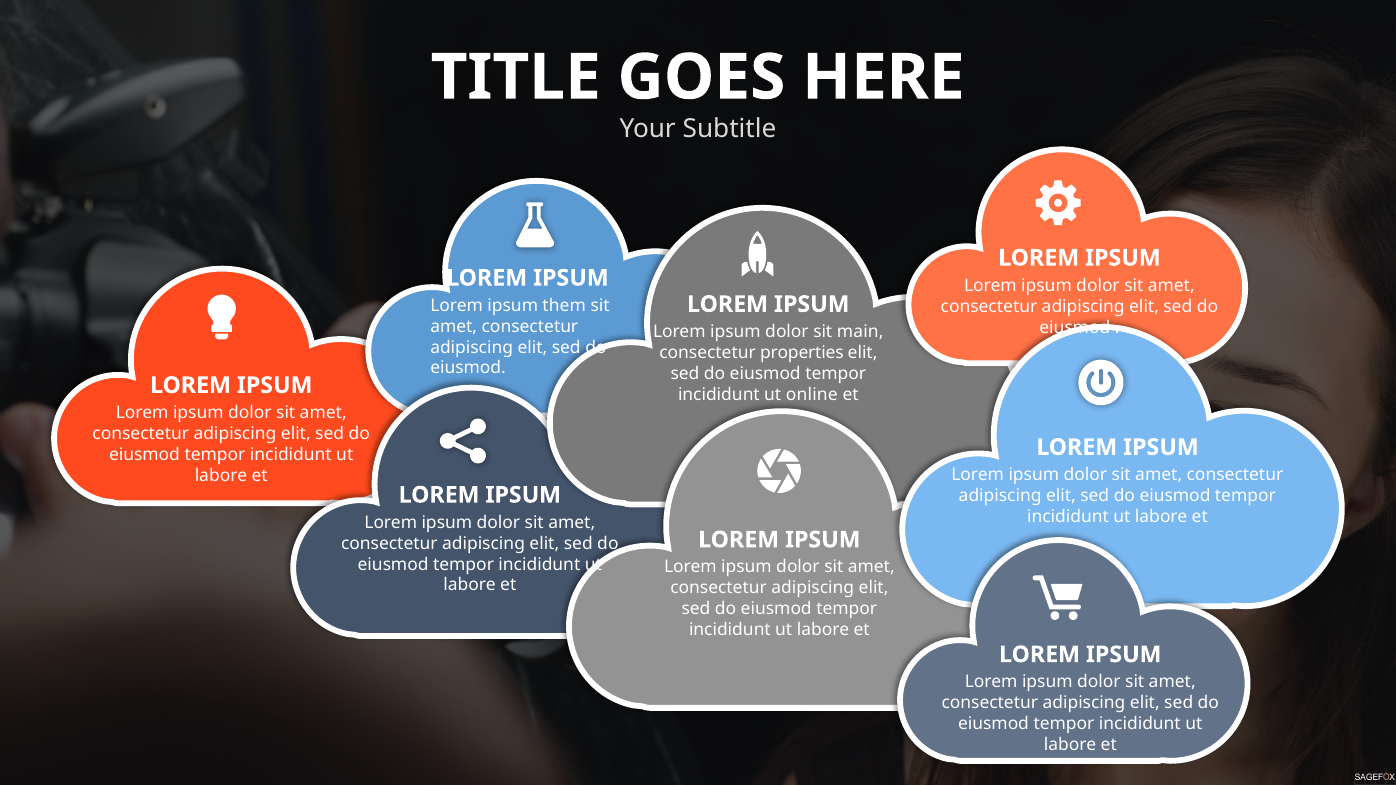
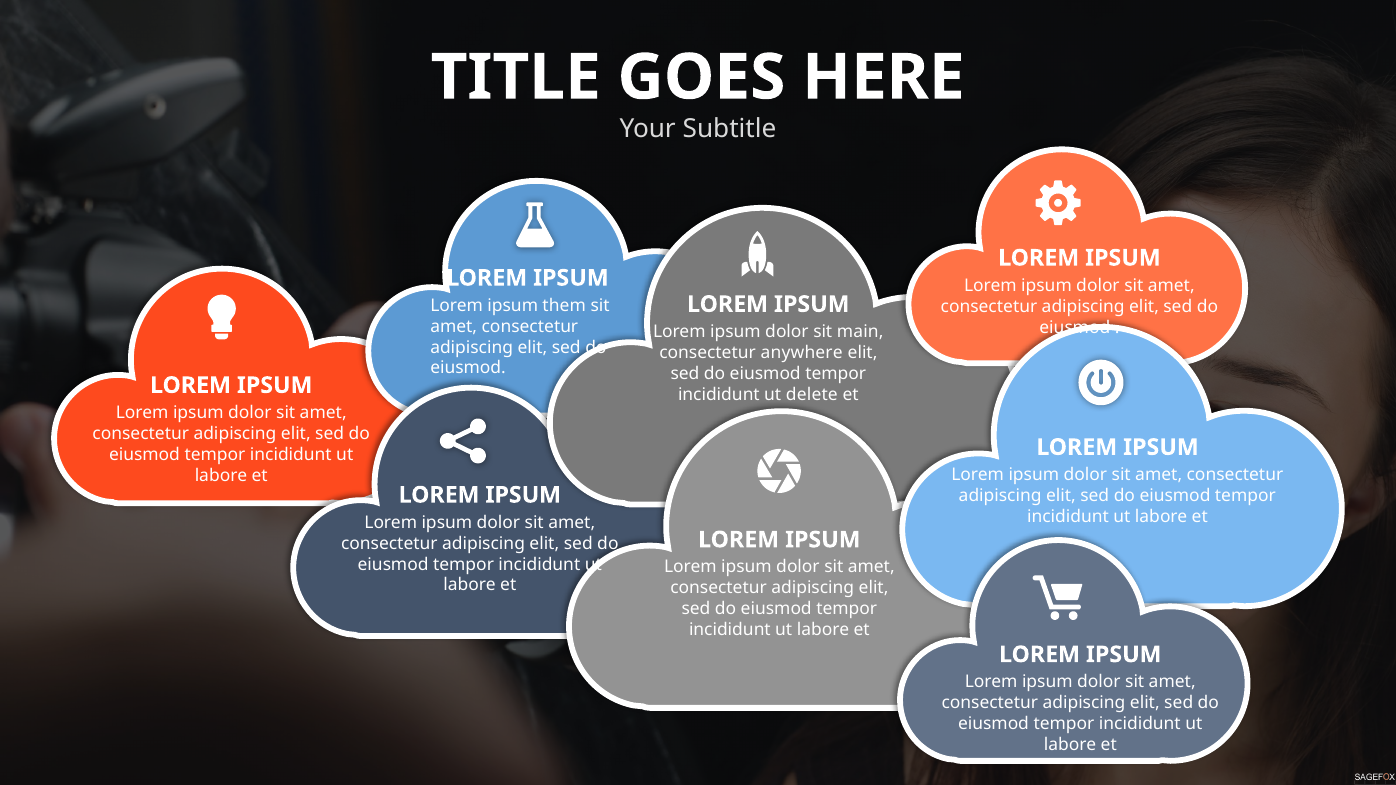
properties: properties -> anywhere (802, 353)
online: online -> delete (812, 395)
